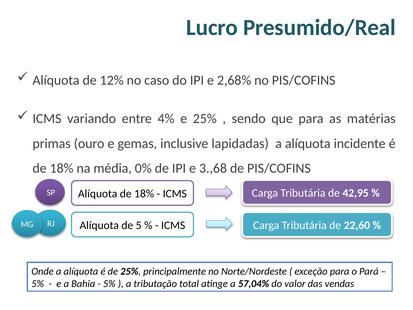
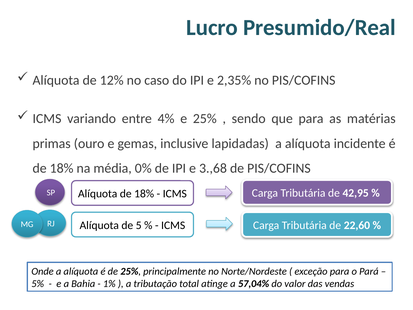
2,68%: 2,68% -> 2,35% (234, 80)
5%: 5% -> 1% (109, 284)
